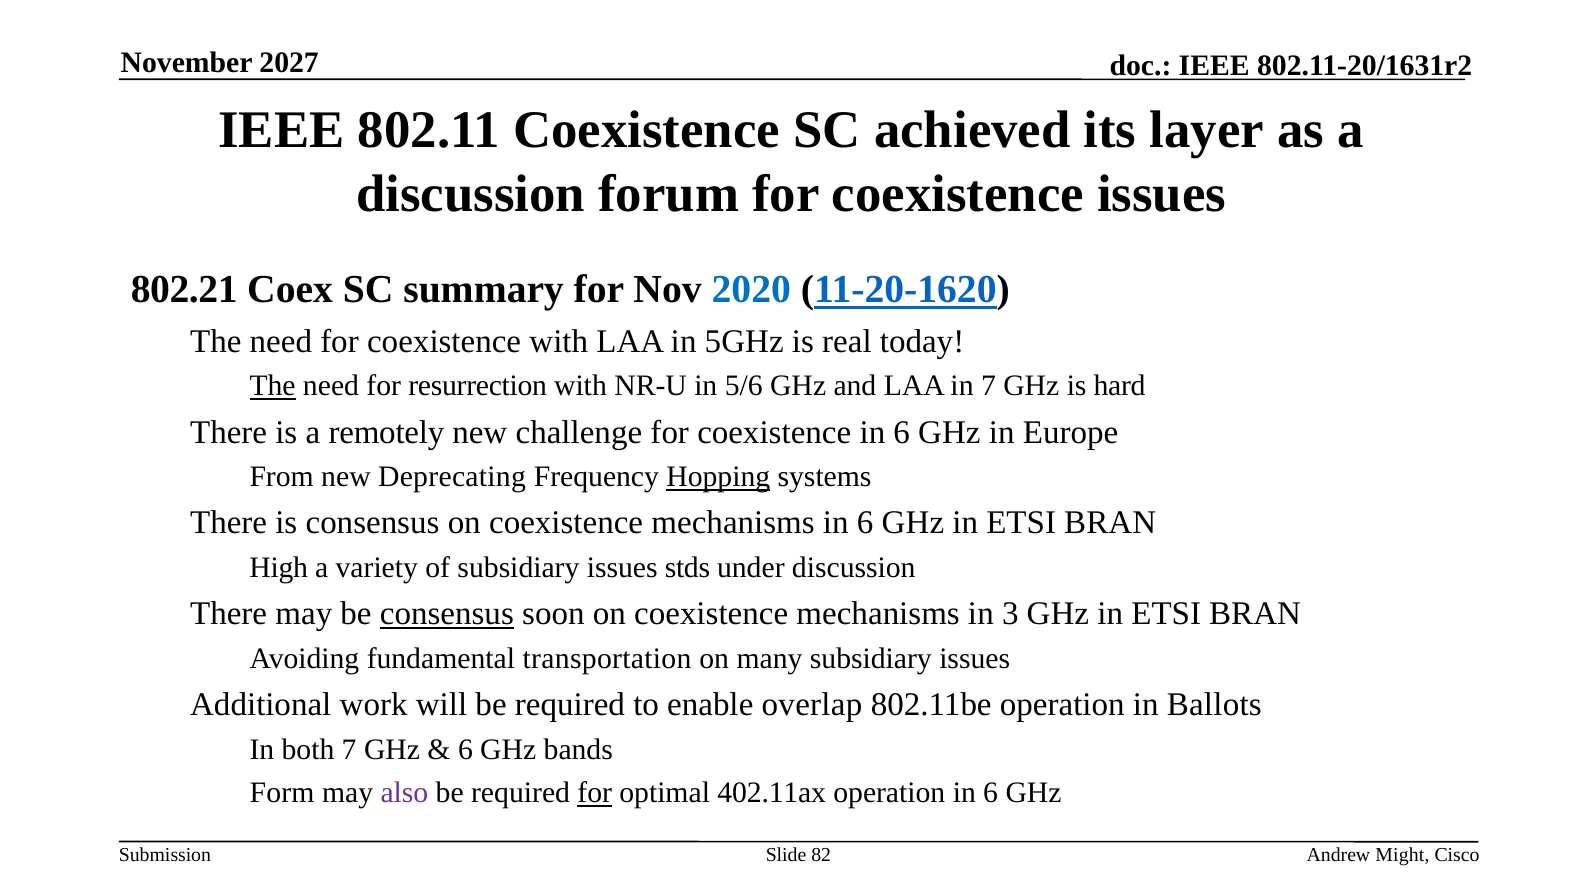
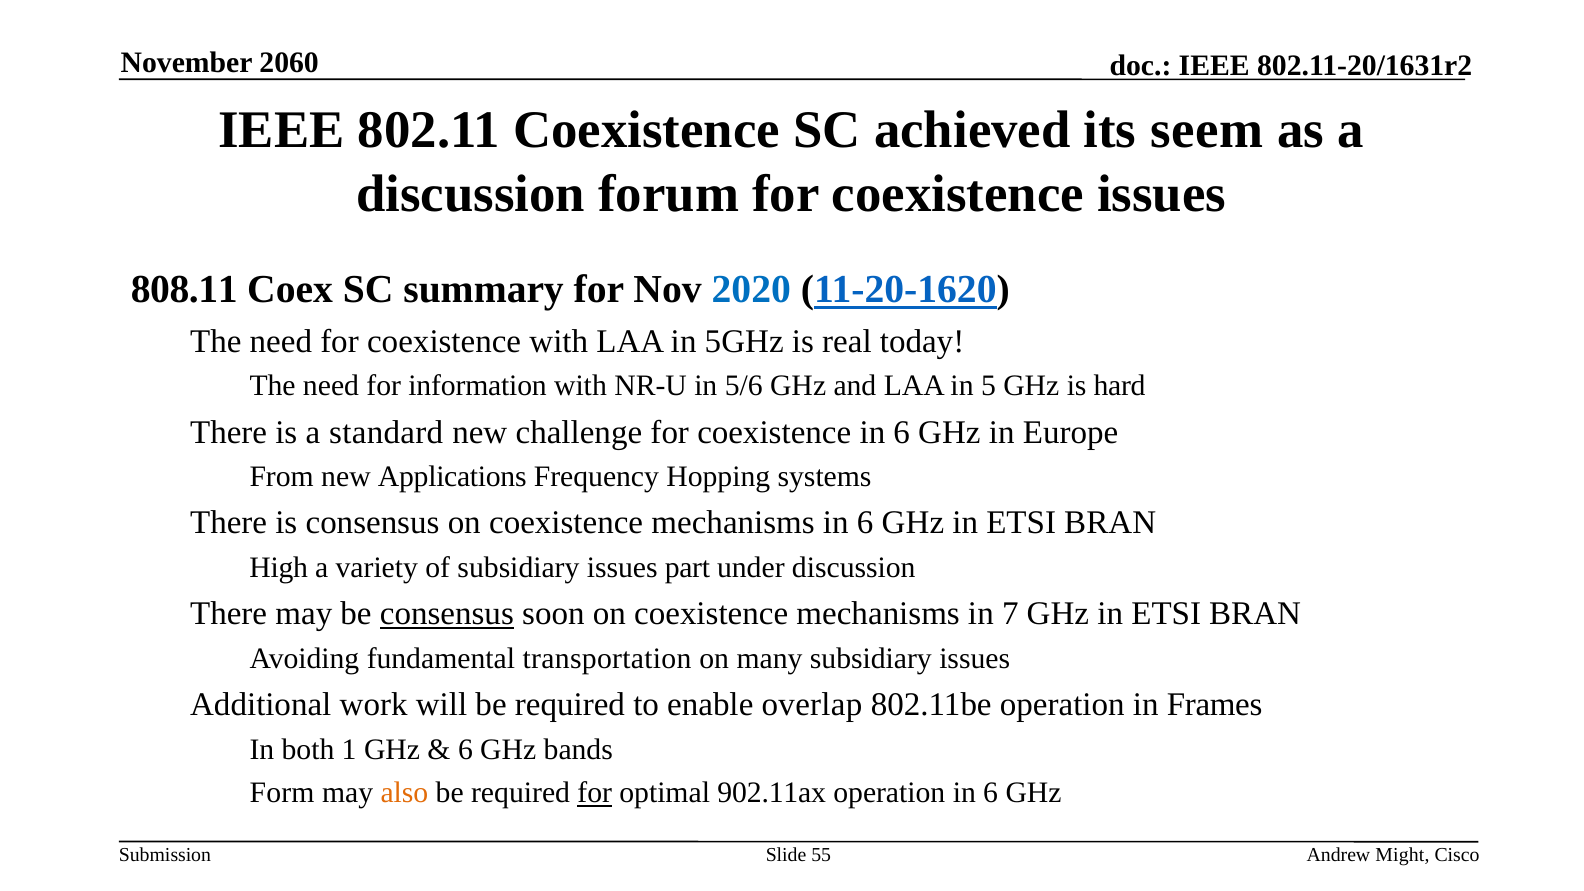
2027: 2027 -> 2060 (289, 63)
layer: layer -> seem (1207, 130)
802.21: 802.21 -> 808.11 (184, 290)
The underline: present -> none (273, 386)
resurrection: resurrection -> information (478, 386)
in 7: 7 -> 5 (989, 386)
remotely: remotely -> standard (386, 432)
Deprecating: Deprecating -> Applications (452, 477)
Hopping underline: present -> none (718, 477)
stds: stds -> part (687, 568)
3: 3 -> 7 (1010, 614)
Ballots: Ballots -> Frames (1215, 705)
both 7: 7 -> 1 (349, 750)
also colour: purple -> orange (404, 793)
402.11ax: 402.11ax -> 902.11ax (772, 793)
82: 82 -> 55 (821, 855)
